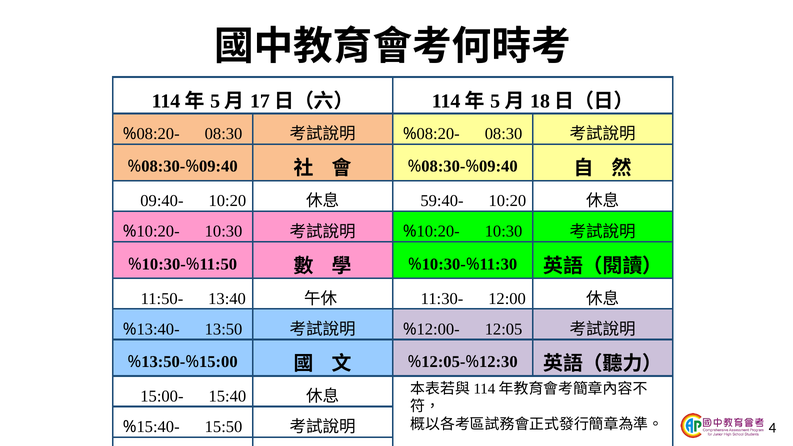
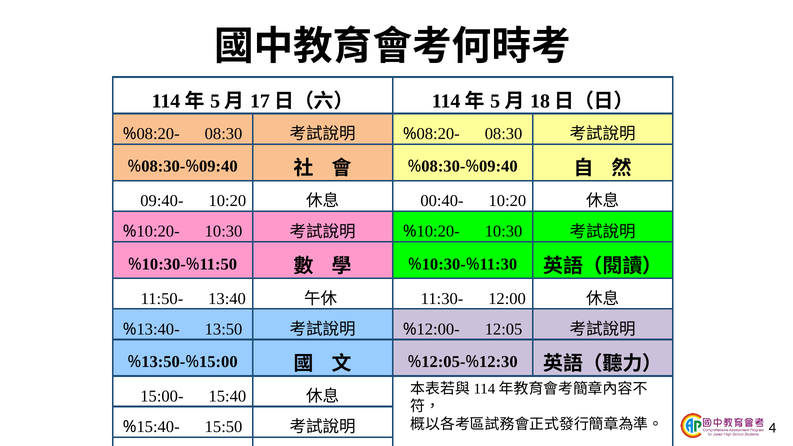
59:40-: 59:40- -> 00:40- (442, 201)
